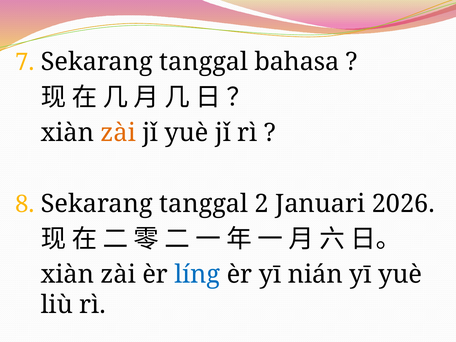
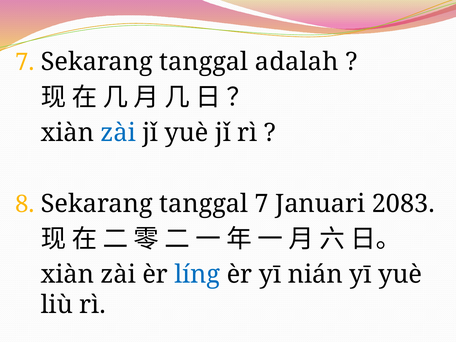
bahasa: bahasa -> adalah (297, 62)
zài colour: orange -> blue (118, 133)
tanggal 2: 2 -> 7 (262, 204)
2026: 2026 -> 2083 (403, 204)
